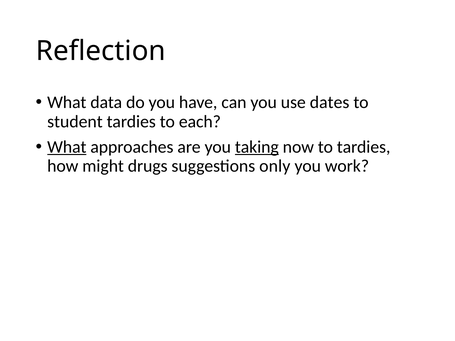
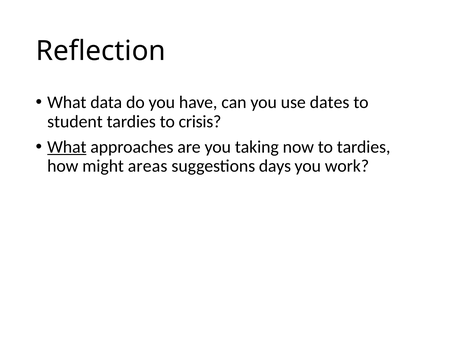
each: each -> crisis (200, 122)
taking underline: present -> none (257, 147)
drugs: drugs -> areas (148, 166)
only: only -> days (275, 166)
